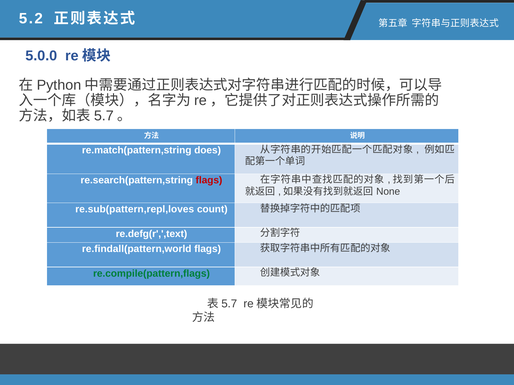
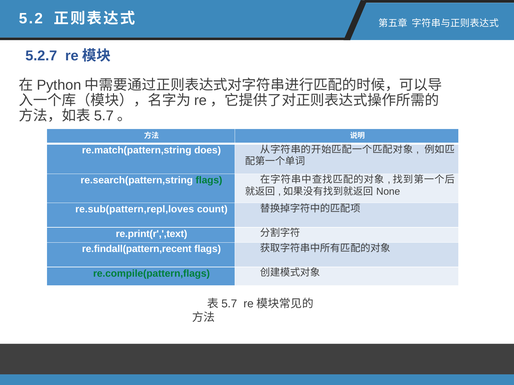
5.0.0: 5.0.0 -> 5.2.7 (41, 56)
flags colour: red -> green (209, 181)
re.defg(r',',text: re.defg(r',',text -> re.print(r',',text (152, 234)
re.findall(pattern,world: re.findall(pattern,world -> re.findall(pattern,recent (137, 249)
